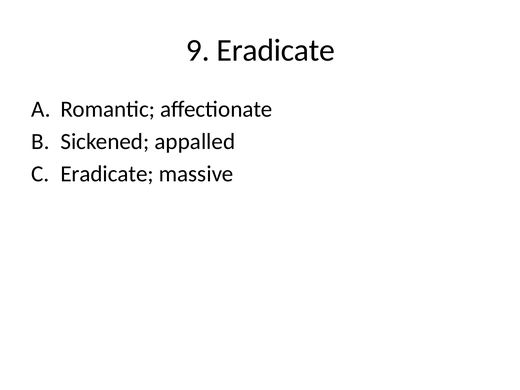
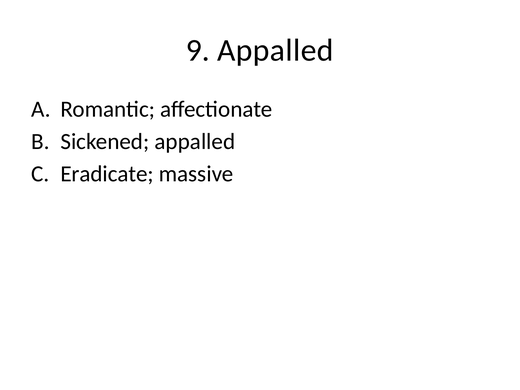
9 Eradicate: Eradicate -> Appalled (275, 50)
